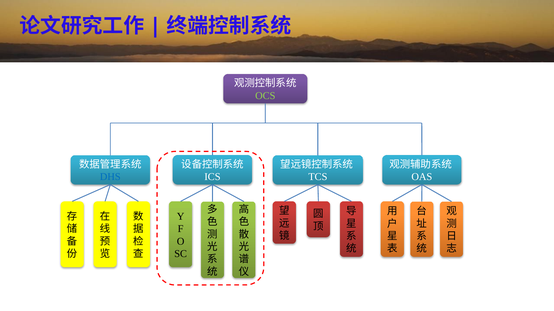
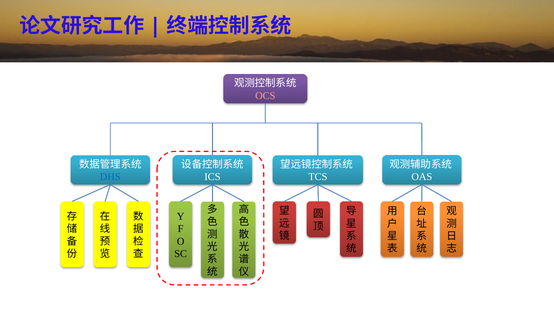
OCS colour: light green -> pink (265, 96)
